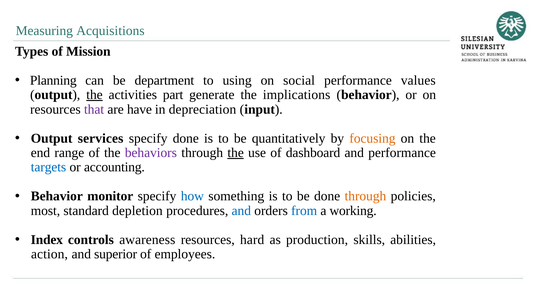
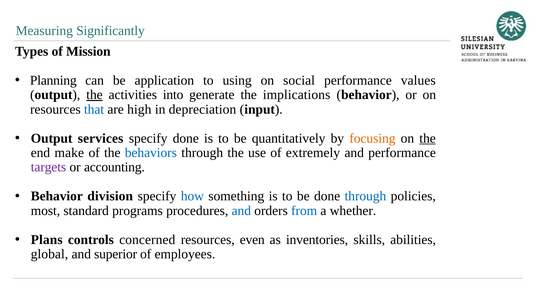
Acquisitions: Acquisitions -> Significantly (111, 31)
department: department -> application (164, 80)
part: part -> into (173, 95)
that colour: purple -> blue (94, 109)
have: have -> high (139, 109)
the underline: none -> present (428, 138)
range: range -> make (69, 152)
behaviors colour: purple -> blue (151, 152)
the underline: present -> none (236, 152)
dashboard: dashboard -> extremely (313, 152)
targets colour: blue -> purple (48, 167)
monitor: monitor -> division (110, 196)
through colour: orange -> blue (365, 196)
depletion: depletion -> programs (137, 210)
working: working -> whether (353, 210)
Index: Index -> Plans (47, 239)
awareness: awareness -> concerned (147, 239)
hard: hard -> even (252, 239)
production: production -> inventories (317, 239)
action: action -> global (49, 254)
